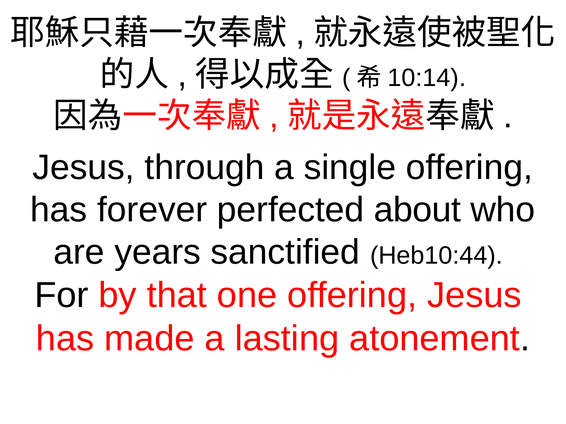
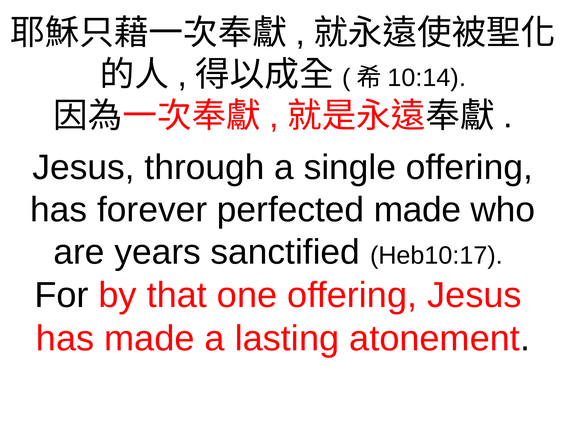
perfected about: about -> made (417, 210)
Heb10:44: Heb10:44 -> Heb10:17 (436, 256)
